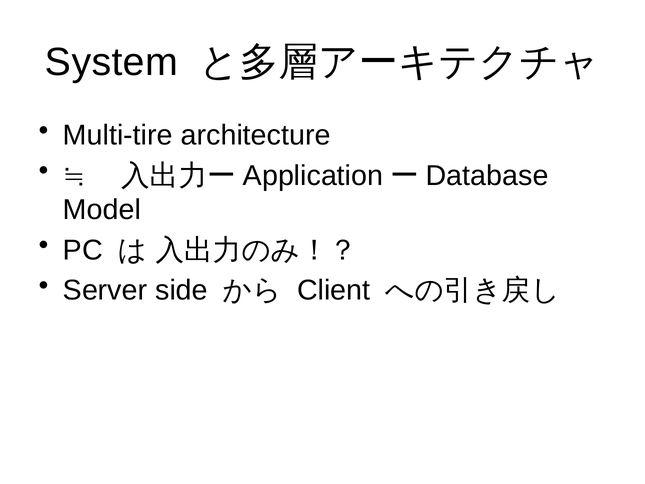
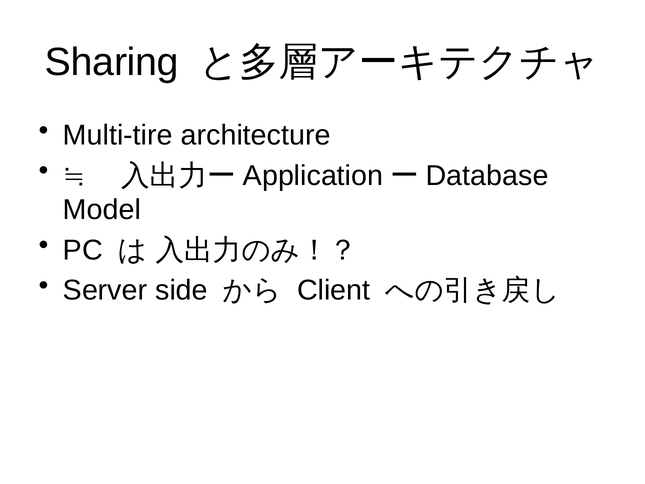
System: System -> Sharing (112, 62)
